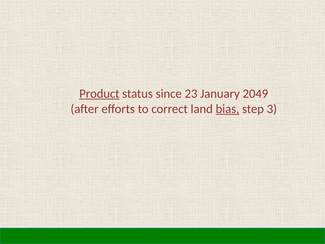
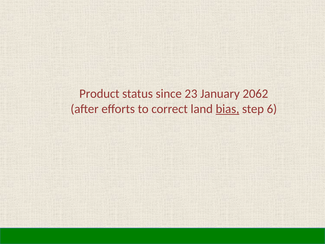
Product underline: present -> none (99, 94)
2049: 2049 -> 2062 (255, 94)
3: 3 -> 6 (272, 109)
